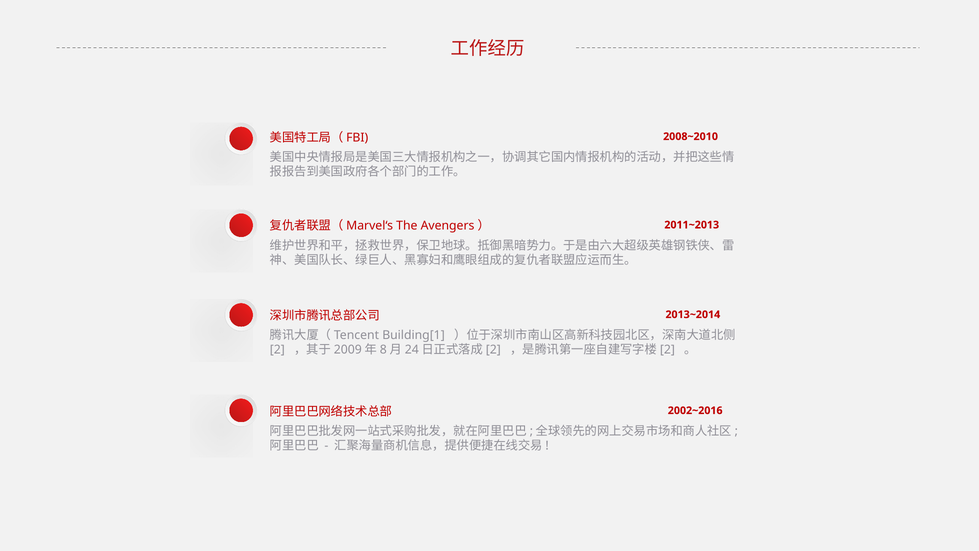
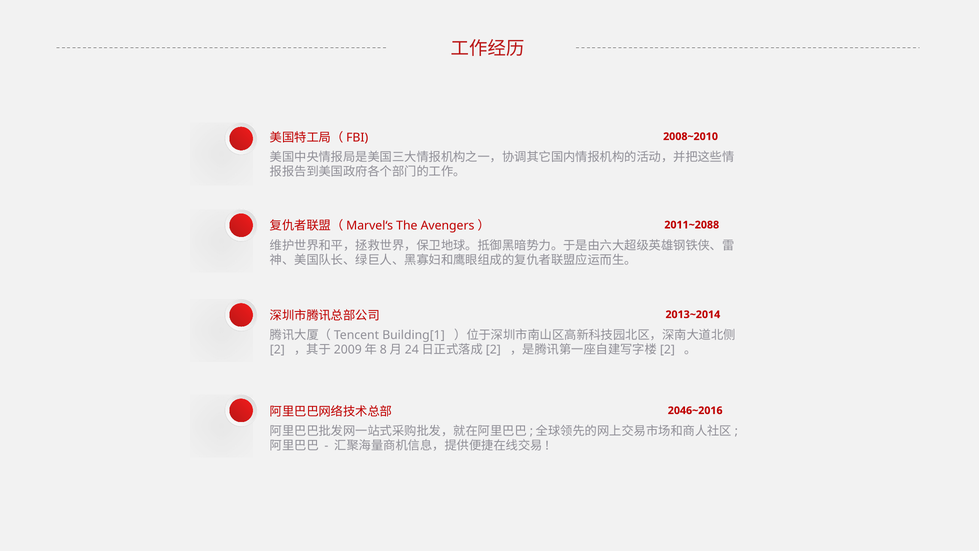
2011~2013: 2011~2013 -> 2011~2088 (692, 225)
2002~2016: 2002~2016 -> 2046~2016 (695, 410)
